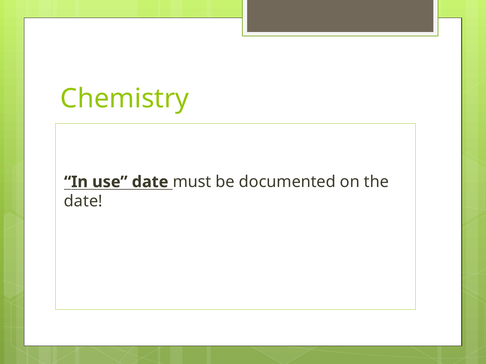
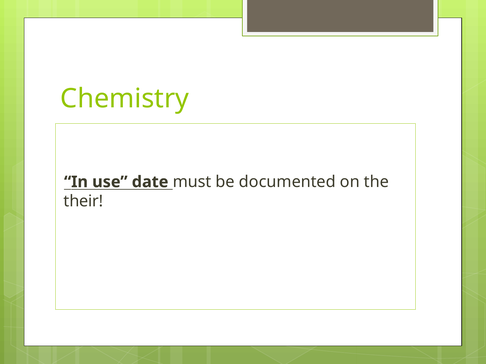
date: date -> their (83, 202)
